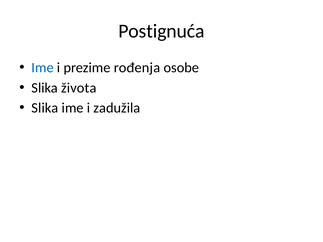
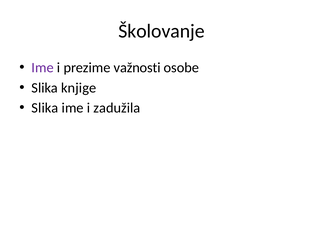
Postignuća: Postignuća -> Školovanje (161, 31)
Ime colour: blue -> purple (43, 68)
rođenja: rođenja -> važnosti (137, 68)
života: života -> knjige (79, 88)
